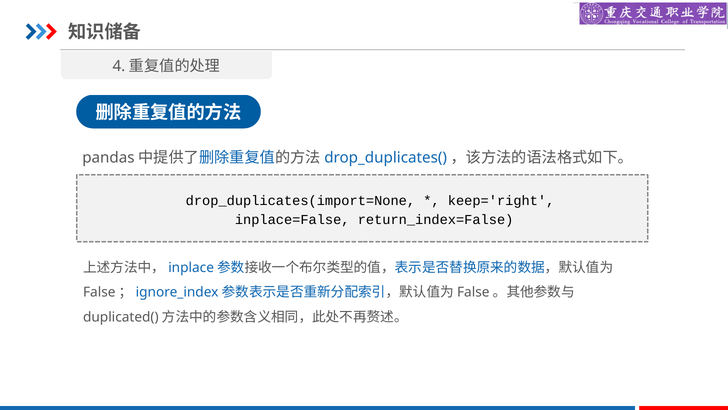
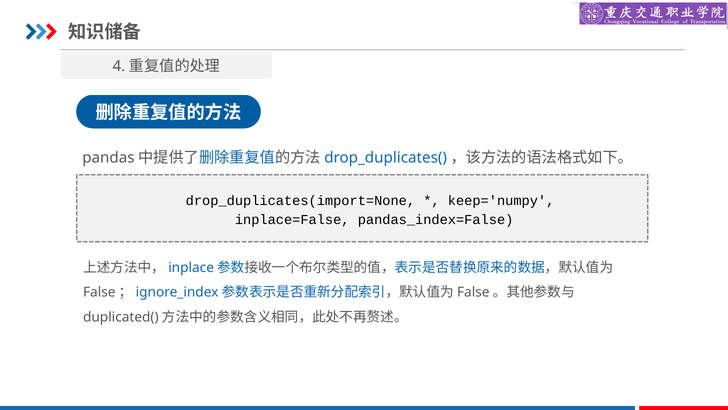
keep='right: keep='right -> keep='numpy (501, 201)
return_index=False: return_index=False -> pandas_index=False (436, 219)
